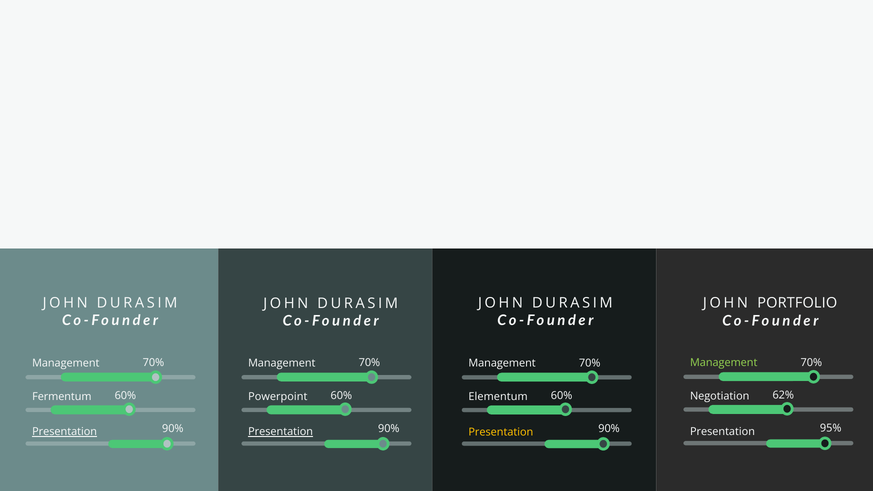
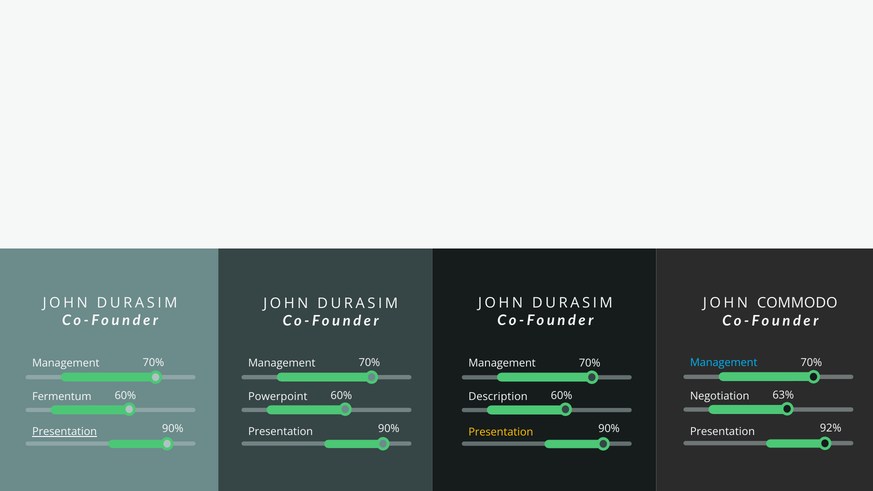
PORTFOLIO: PORTFOLIO -> COMMODO (797, 303)
Management colour: light green -> light blue (724, 363)
62%: 62% -> 63% (783, 395)
Elementum: Elementum -> Description (498, 397)
95%: 95% -> 92% (831, 428)
Presentation underline: present -> none (281, 432)
